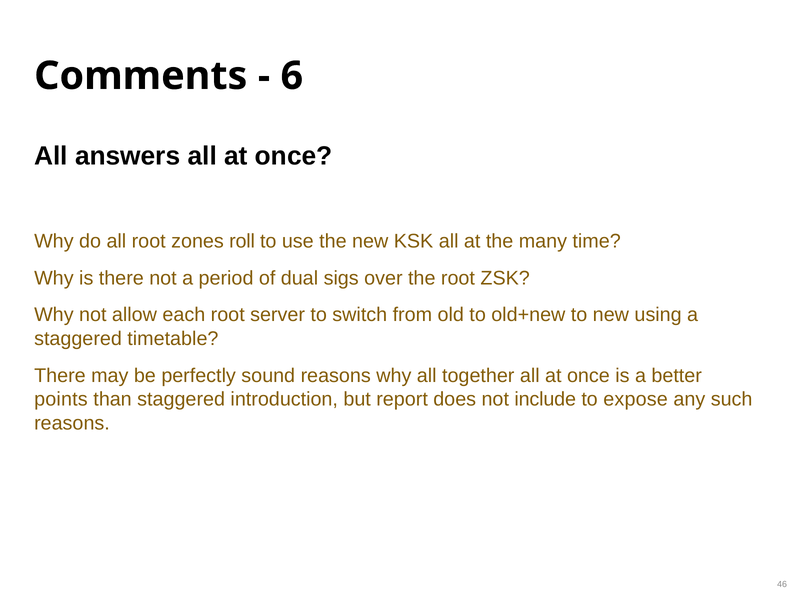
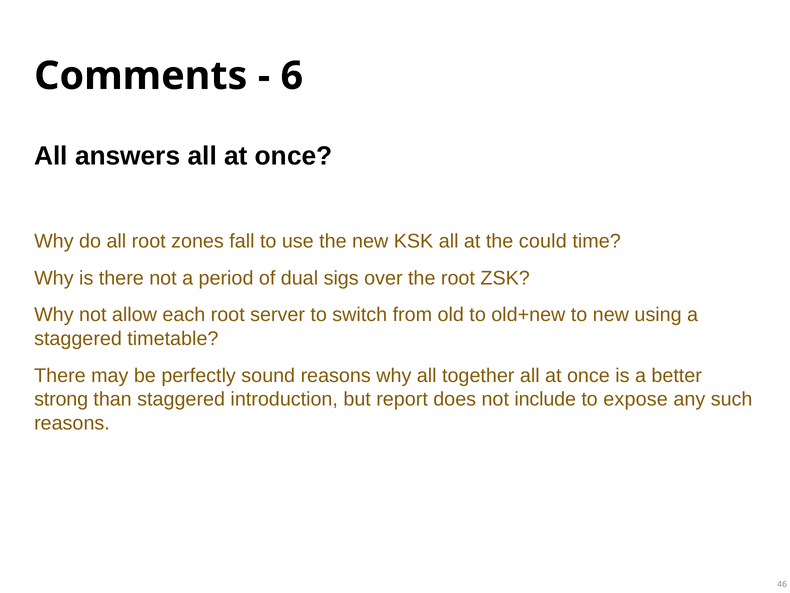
roll: roll -> fall (242, 241)
many: many -> could (543, 241)
points: points -> strong (61, 399)
